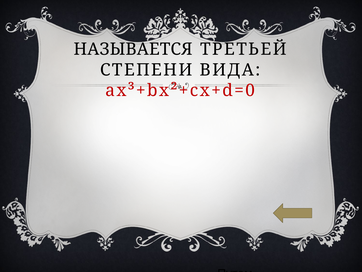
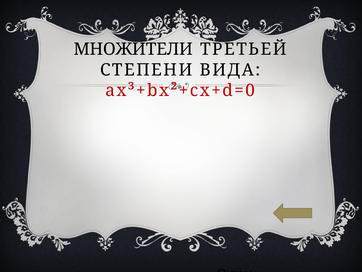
НАЗЫВАЕТСЯ: НАЗЫВАЕТСЯ -> МНОЖИТЕЛИ (133, 49)
